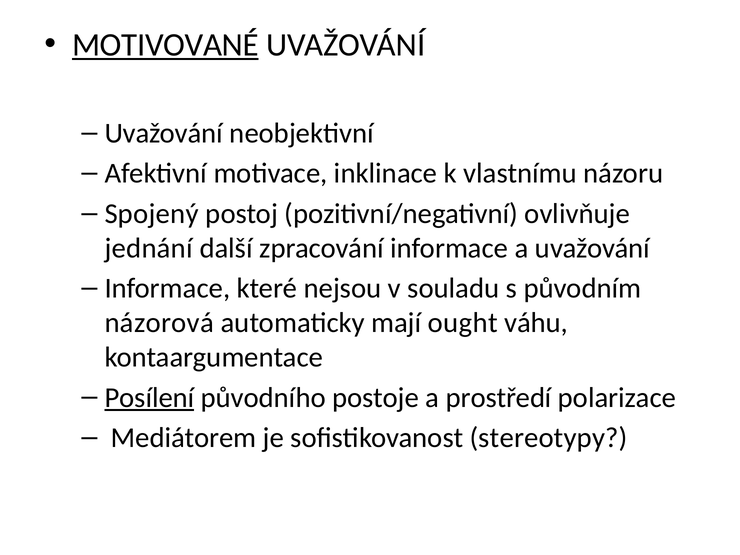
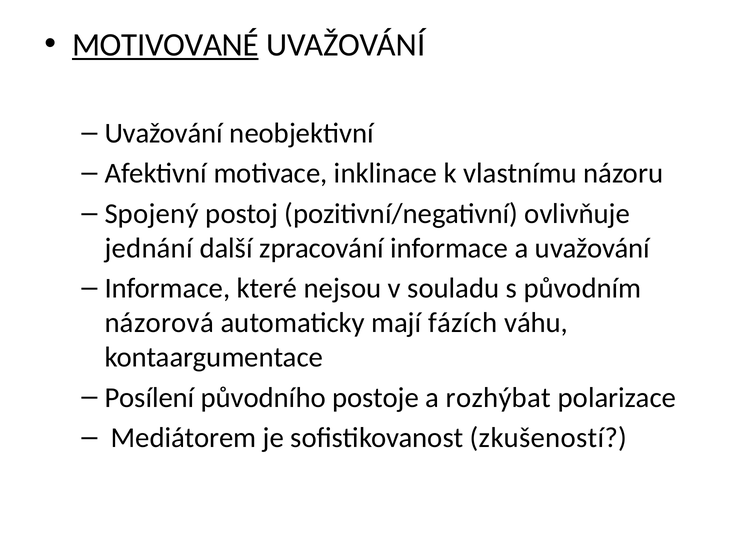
ought: ought -> fázích (463, 323)
Posílení underline: present -> none (149, 398)
prostředí: prostředí -> rozhýbat (498, 398)
stereotypy: stereotypy -> zkušeností (548, 438)
